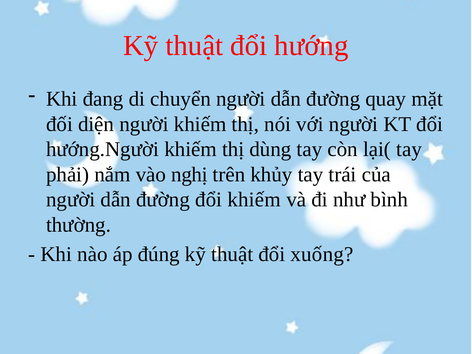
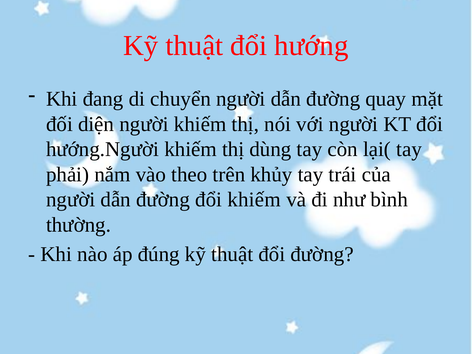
nghị: nghị -> theo (189, 175)
đổi xuống: xuống -> đường (322, 254)
